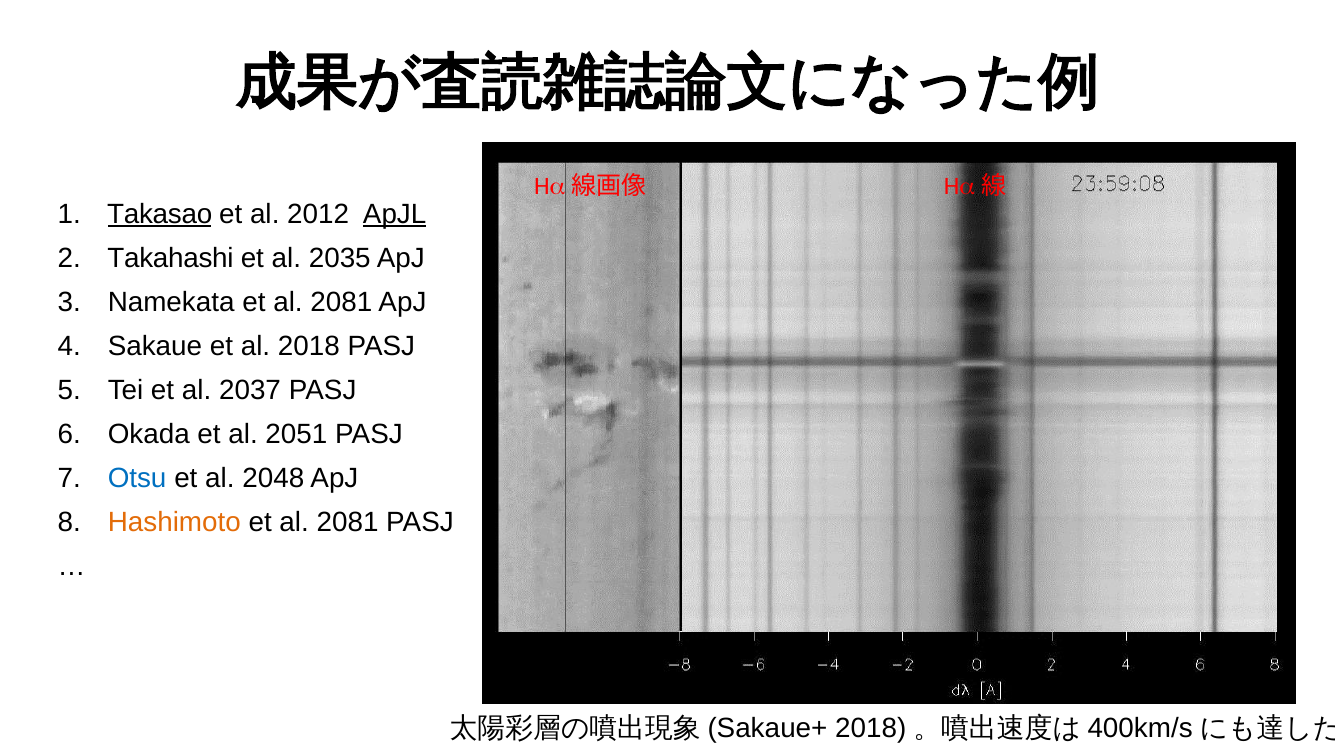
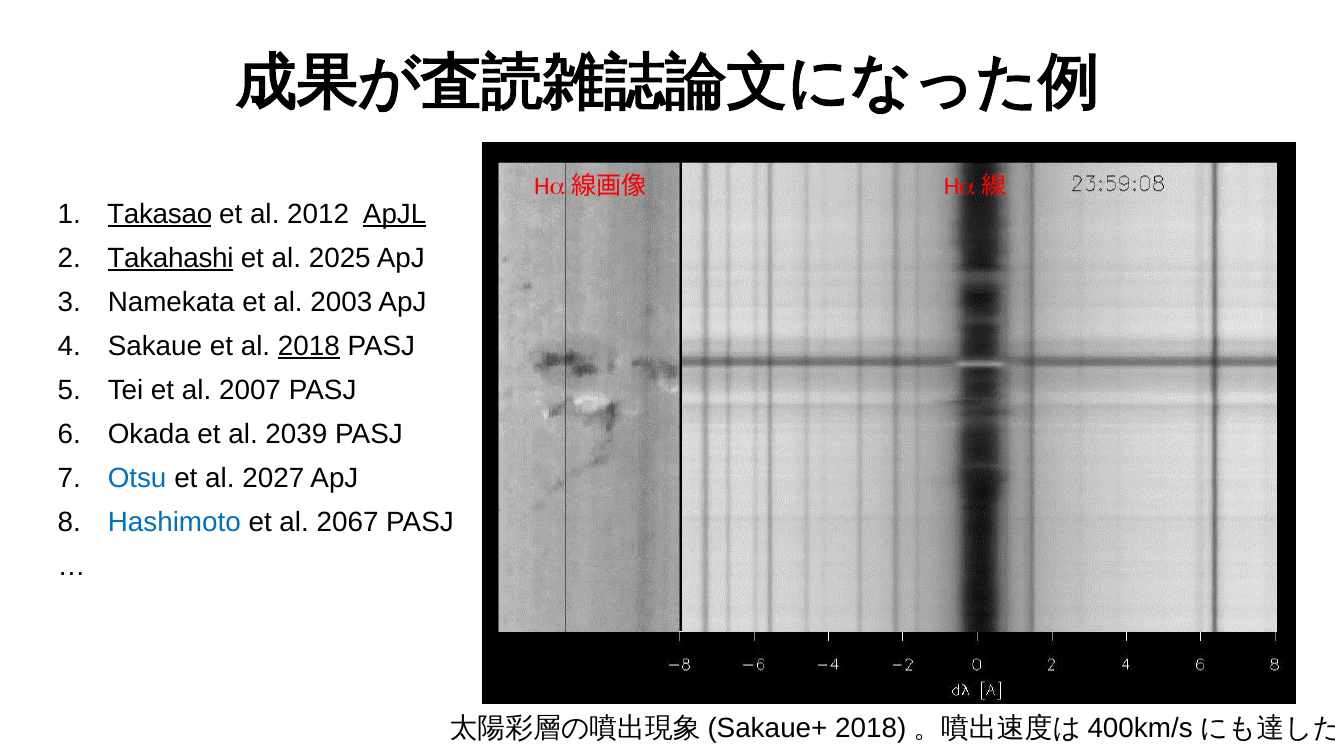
Takahashi underline: none -> present (171, 258)
2035: 2035 -> 2025 (340, 258)
Namekata et al 2081: 2081 -> 2003 (341, 302)
2018 underline: none -> present (309, 346)
2037: 2037 -> 2007 (250, 390)
2051: 2051 -> 2039 (296, 434)
2048: 2048 -> 2027 (273, 478)
Hashimoto colour: orange -> blue (174, 522)
2081: 2081 -> 2067 (348, 522)
